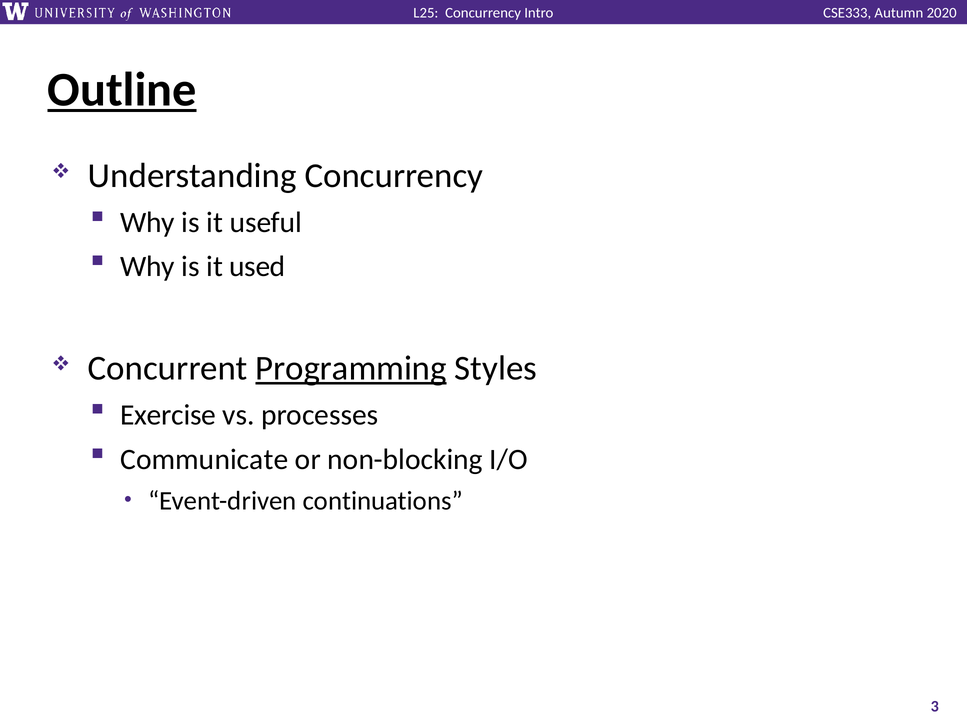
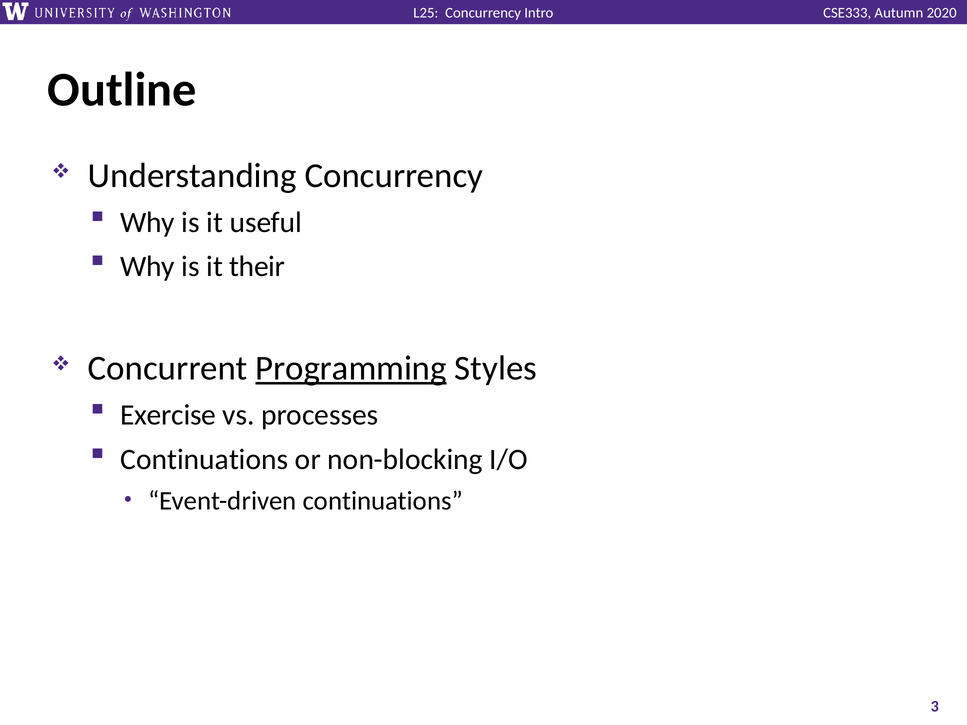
Outline underline: present -> none (122, 90)
used: used -> their (257, 267)
Communicate: Communicate -> Continuations (204, 460)
